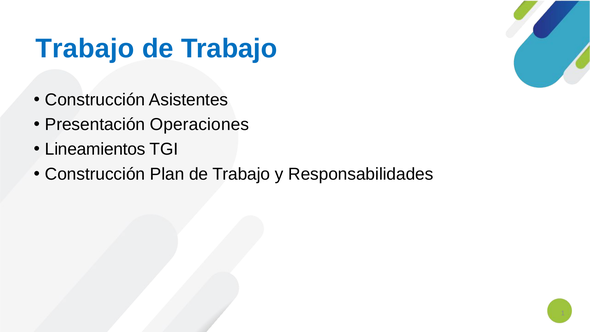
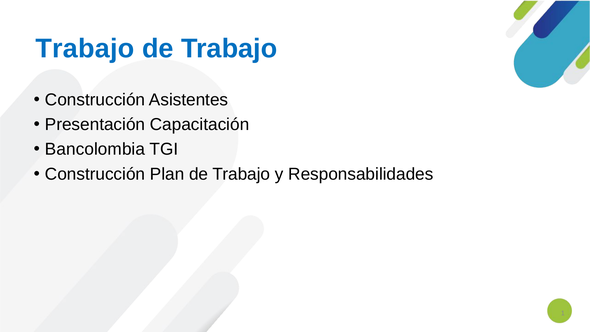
Operaciones: Operaciones -> Capacitación (200, 124)
Lineamientos: Lineamientos -> Bancolombia (95, 149)
